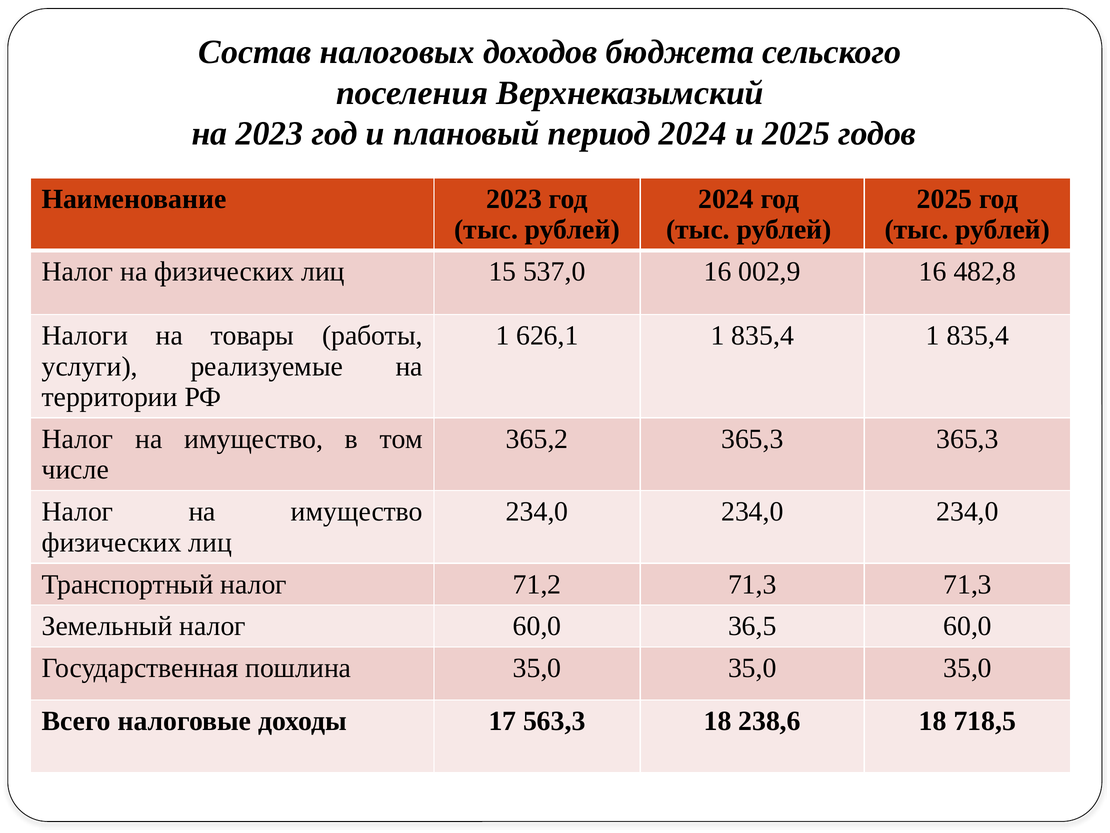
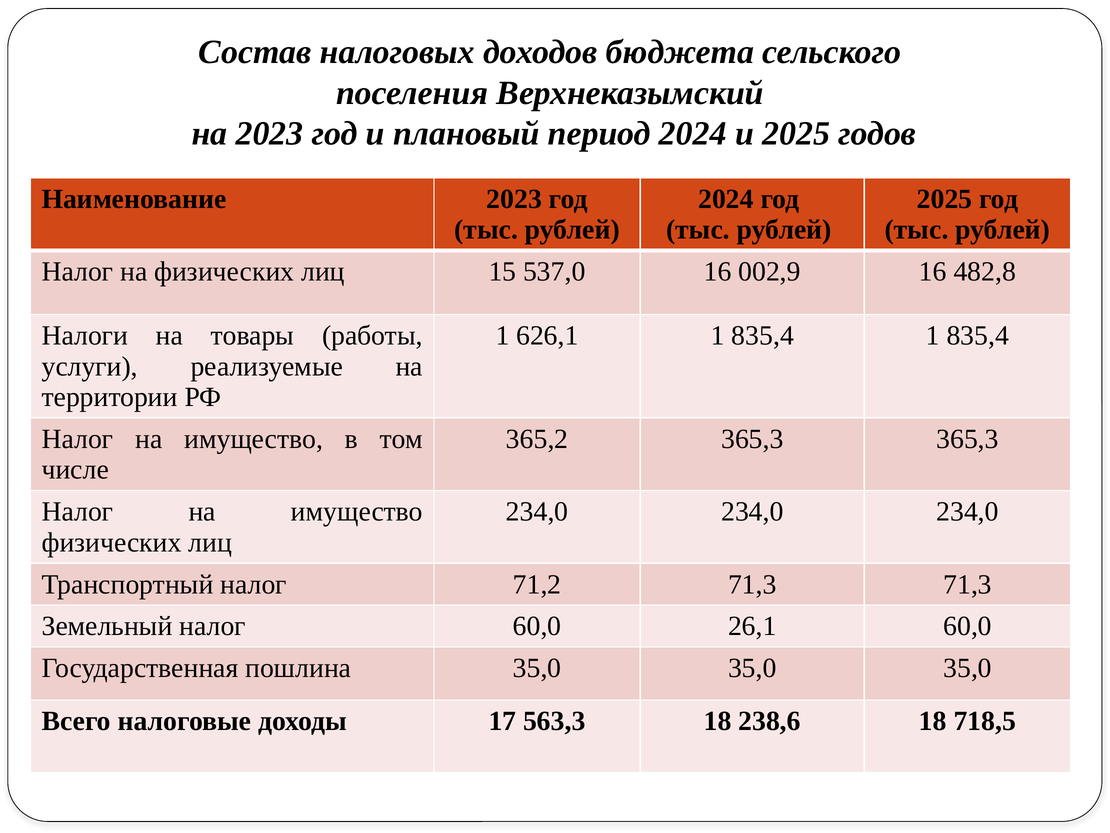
36,5: 36,5 -> 26,1 (752, 626)
